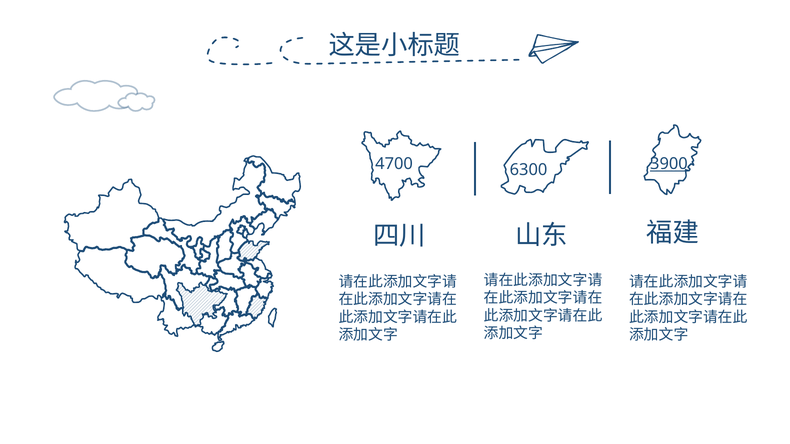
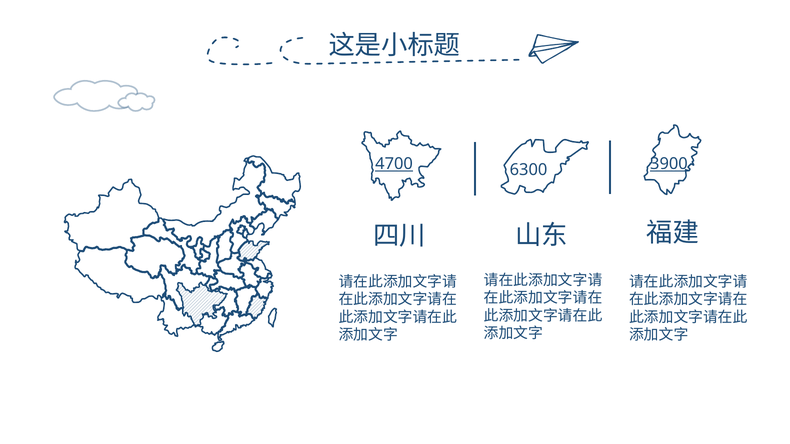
4700 underline: none -> present (394, 164)
